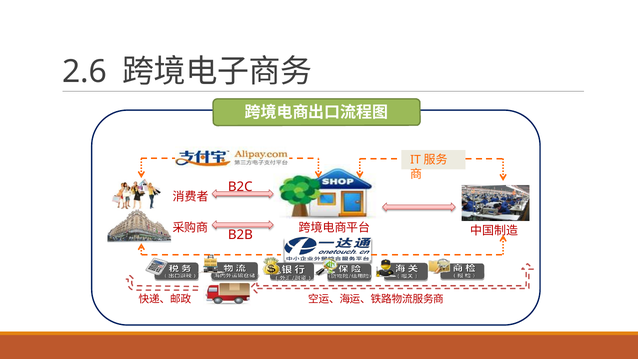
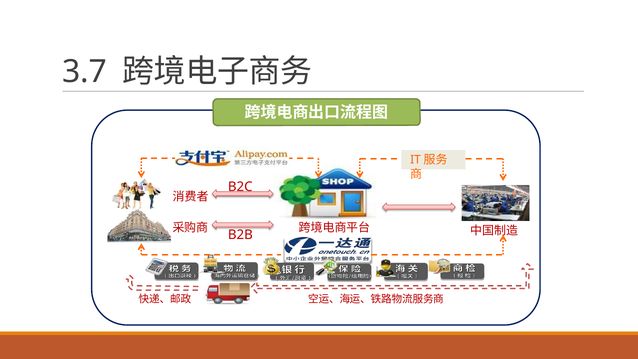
2.6: 2.6 -> 3.7 (84, 71)
